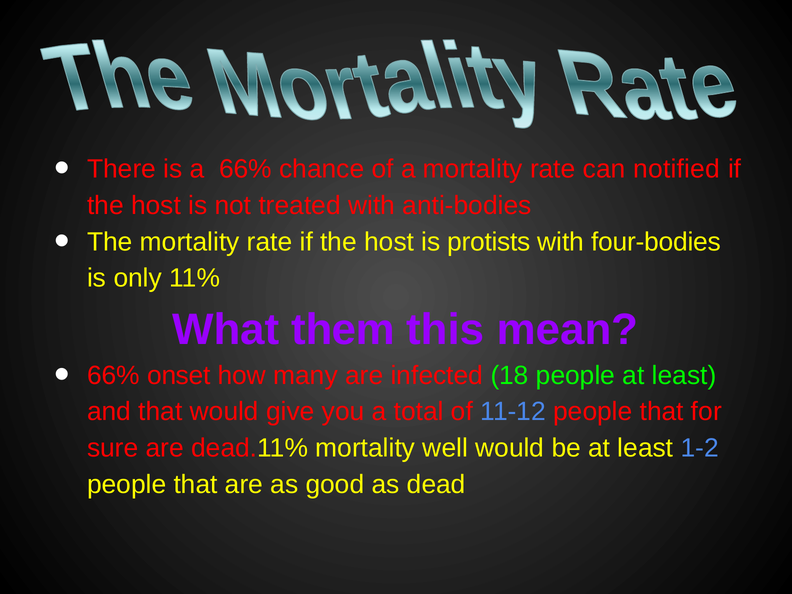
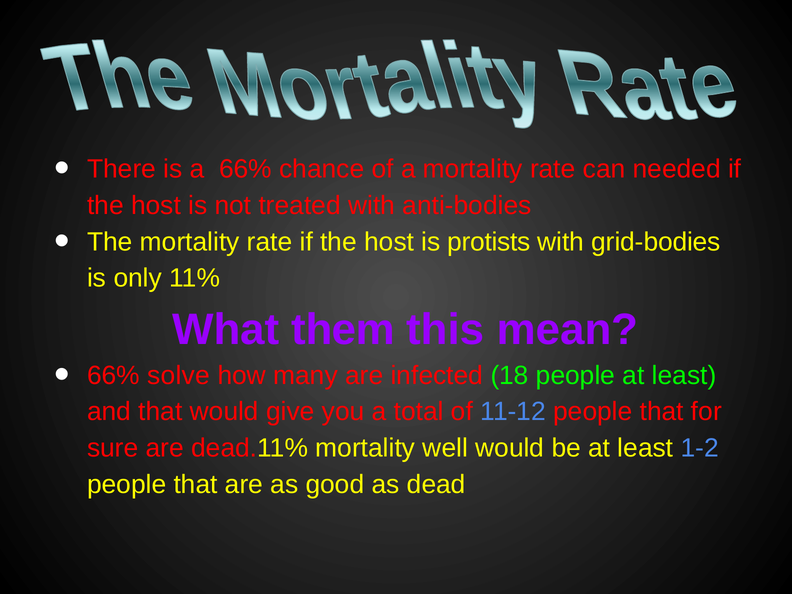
notified: notified -> needed (677, 169)
four-bodies: four-bodies -> grid-bodies (656, 242)
onset: onset -> solve (179, 375)
